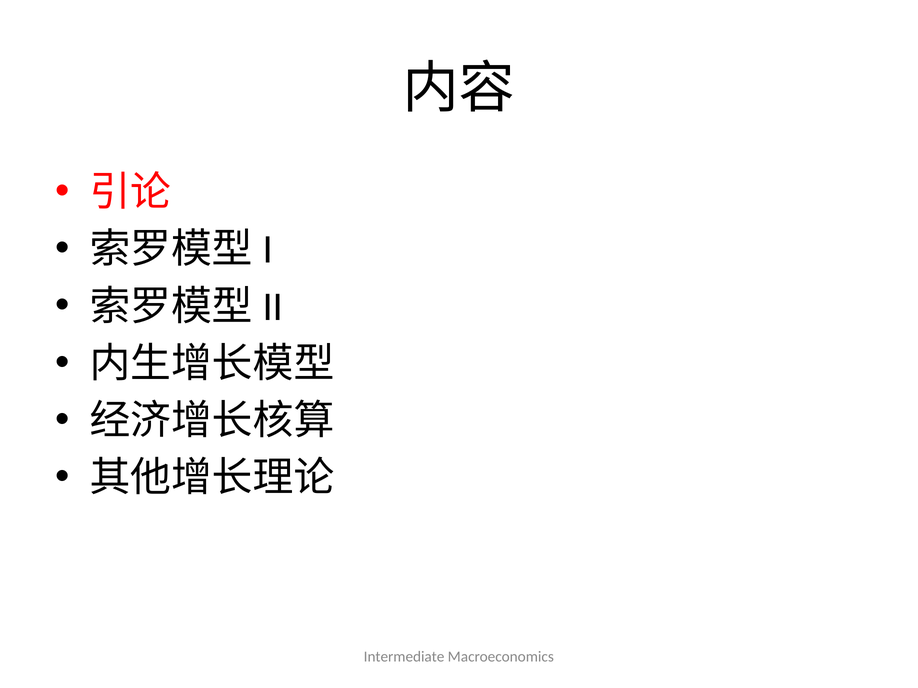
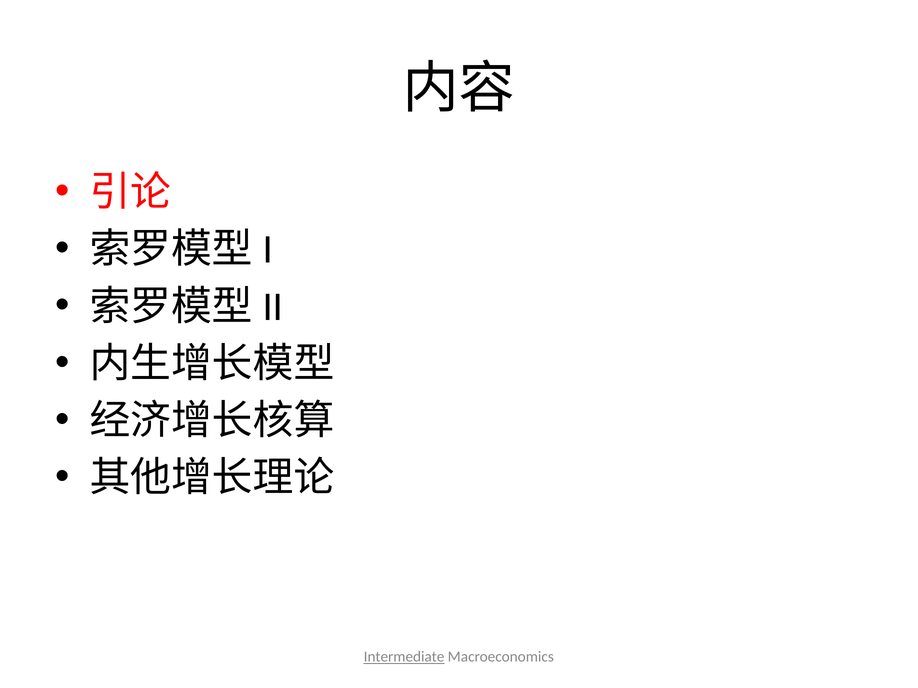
Intermediate underline: none -> present (404, 657)
